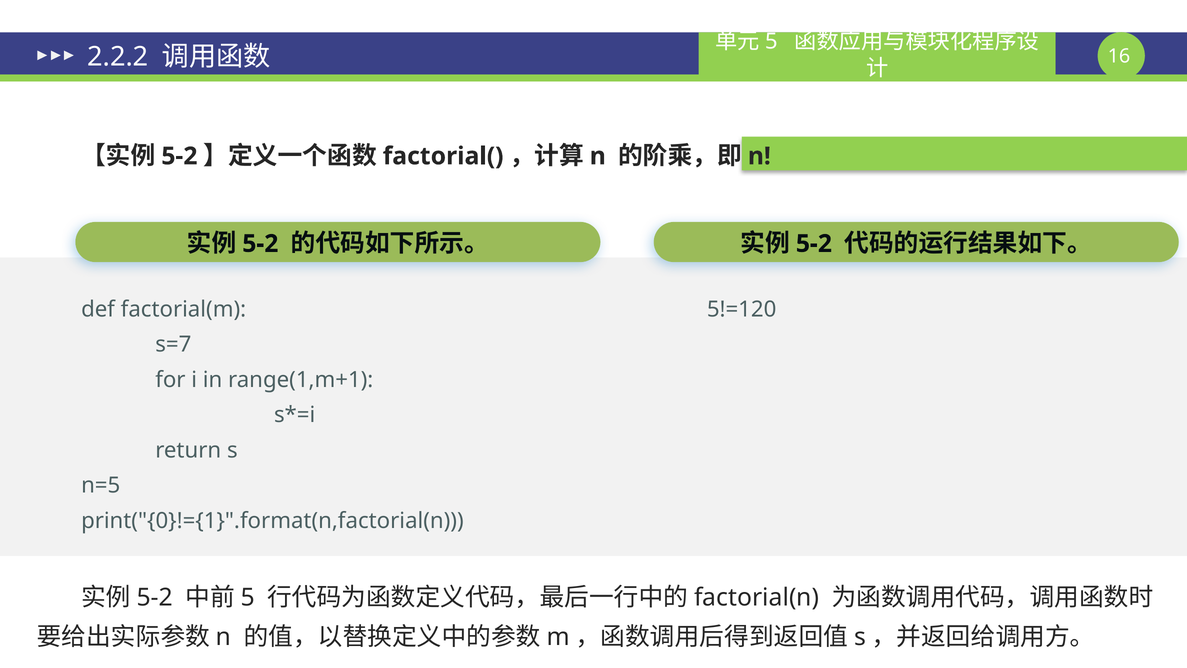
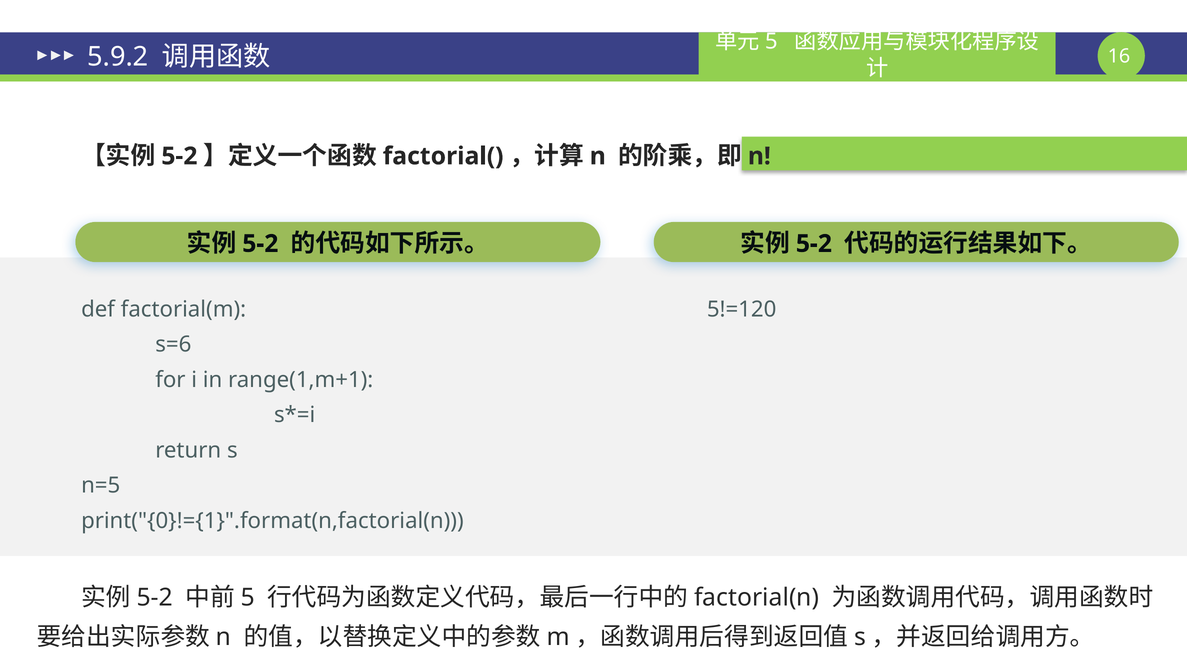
2.2.2: 2.2.2 -> 5.9.2 (118, 57)
s=7: s=7 -> s=6 (173, 344)
